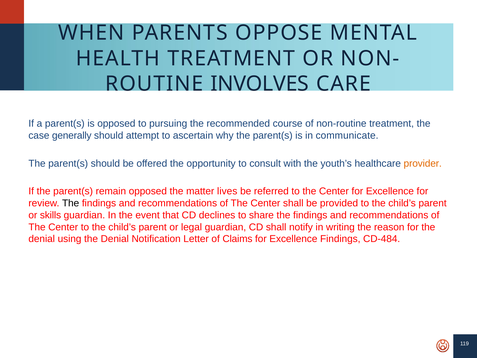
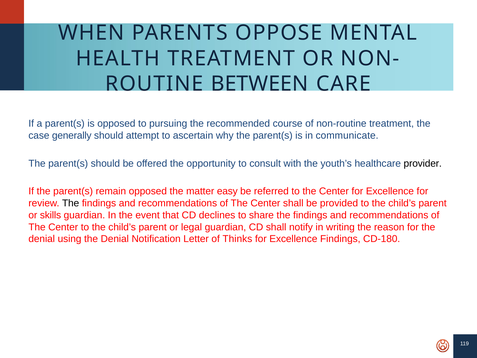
INVOLVES: INVOLVES -> BETWEEN (260, 84)
provider colour: orange -> black (423, 163)
lives: lives -> easy (227, 191)
Claims: Claims -> Thinks (237, 239)
CD-484: CD-484 -> CD-180 (382, 239)
